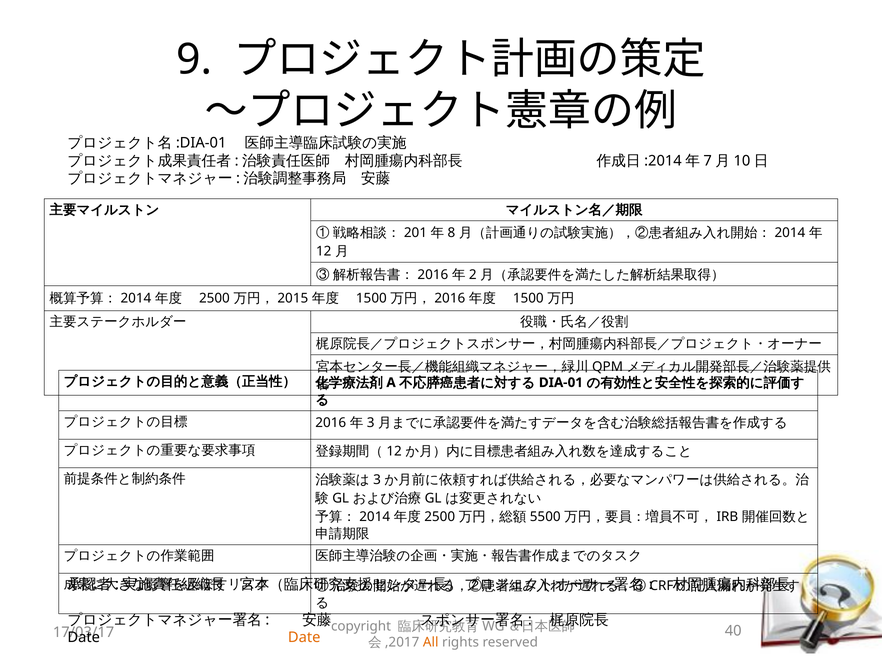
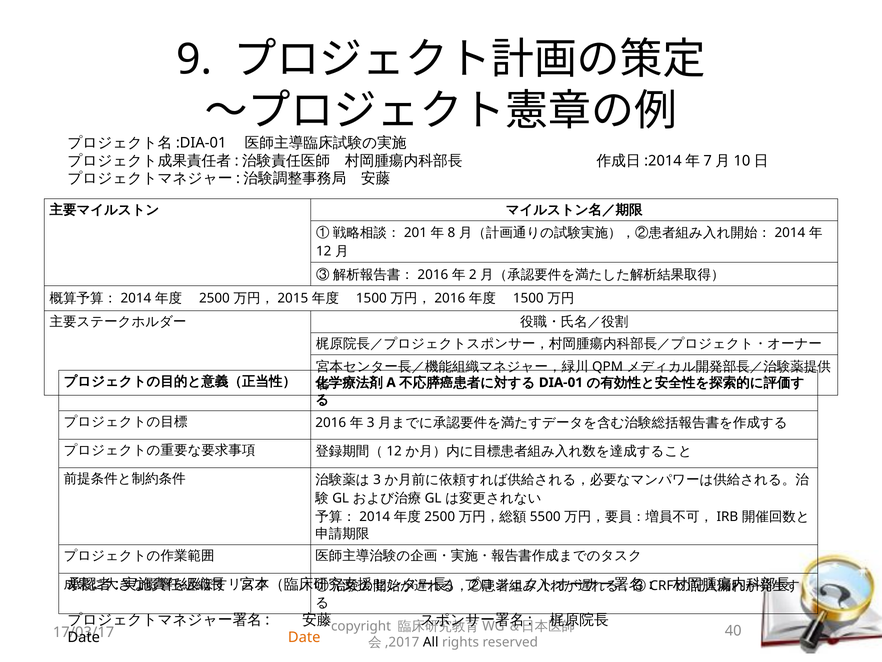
All colour: orange -> black (431, 642)
